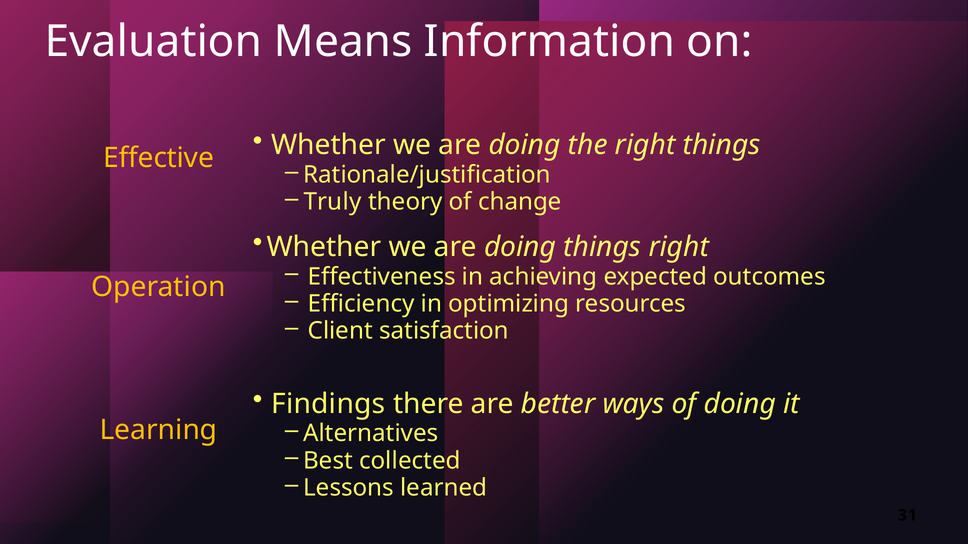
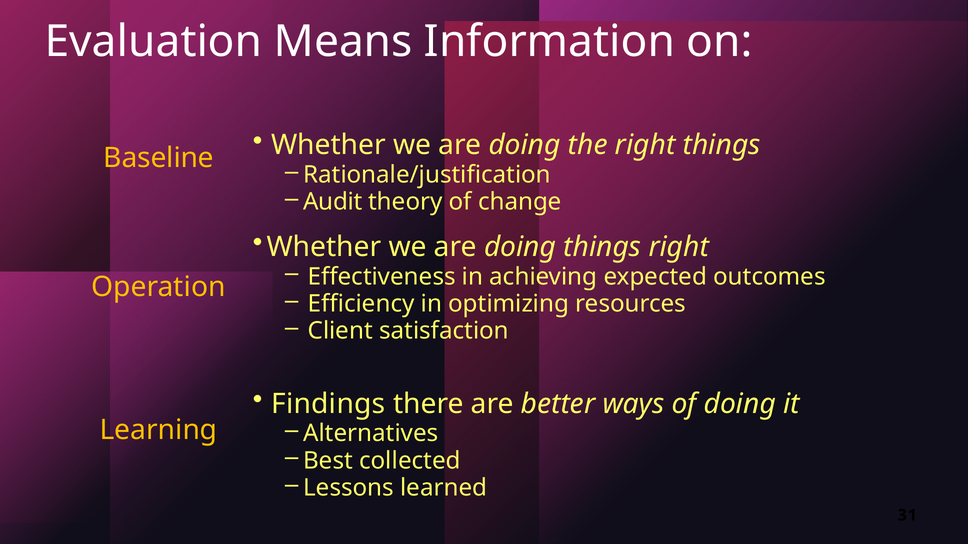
Effective: Effective -> Baseline (159, 158)
Truly: Truly -> Audit (333, 202)
